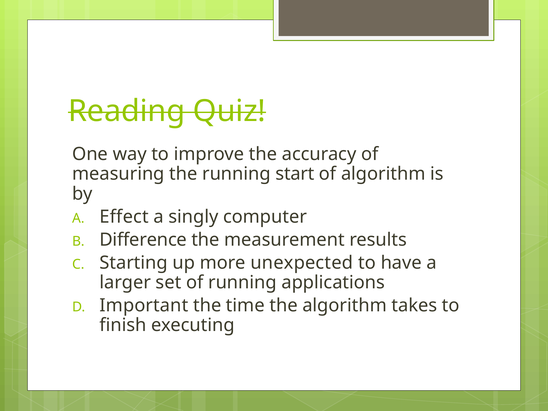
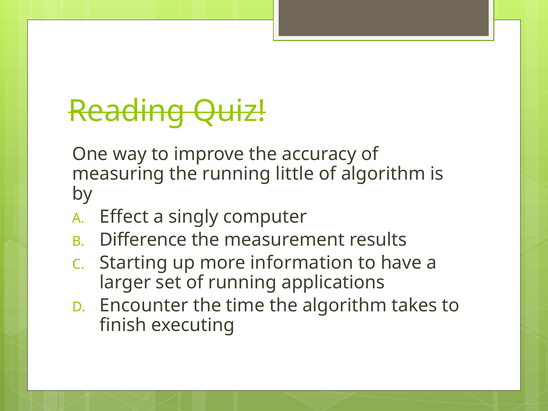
start: start -> little (295, 174)
unexpected: unexpected -> information (302, 263)
Important: Important -> Encounter (144, 305)
